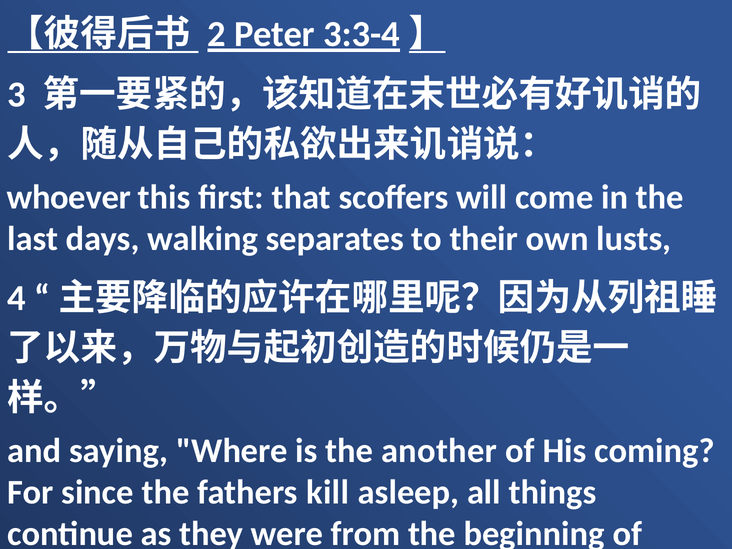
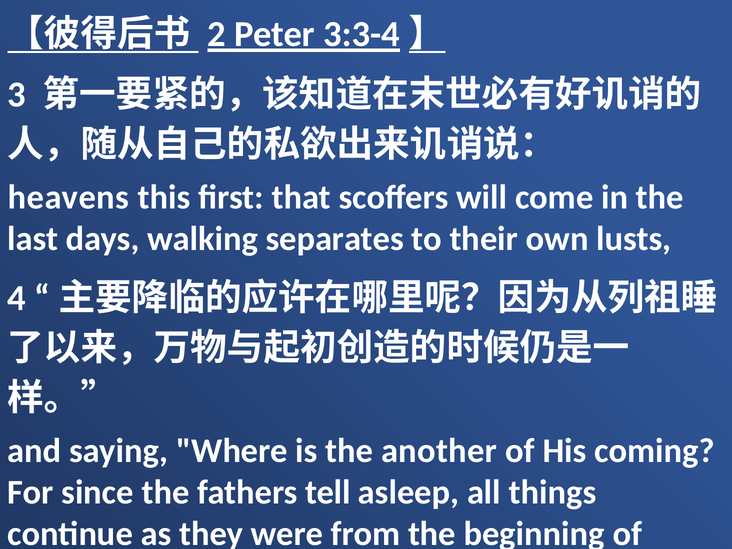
whoever: whoever -> heavens (68, 197)
kill: kill -> tell (328, 492)
